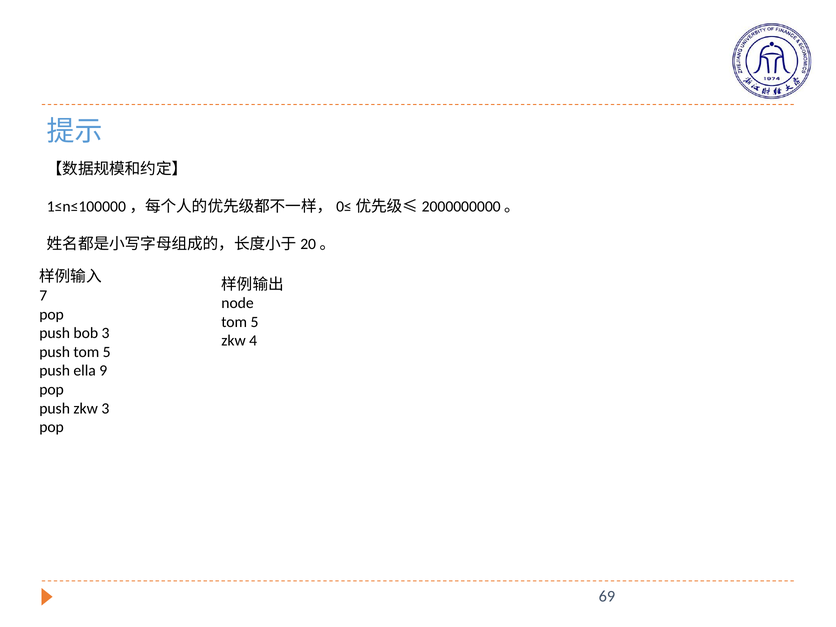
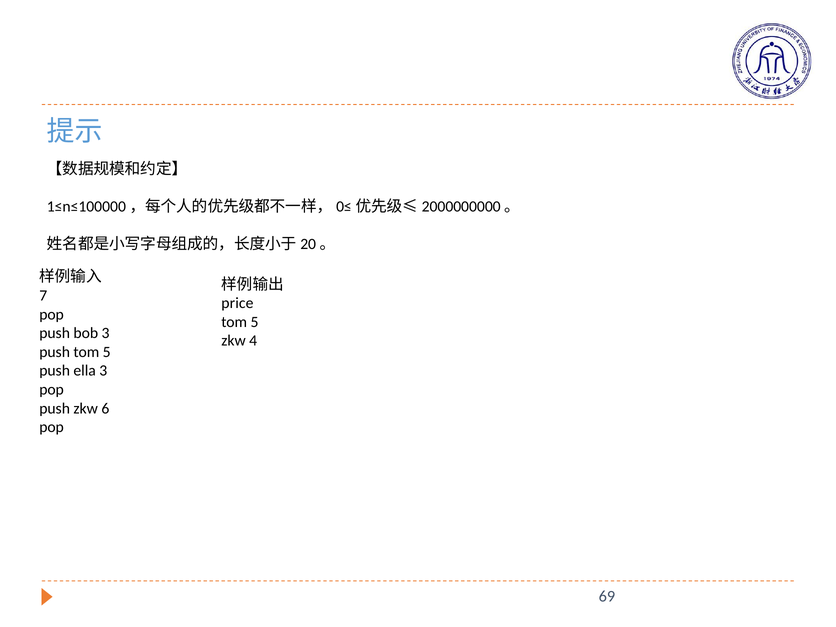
node: node -> price (237, 303)
ella 9: 9 -> 3 (103, 371)
zkw 3: 3 -> 6 (105, 408)
